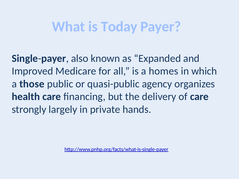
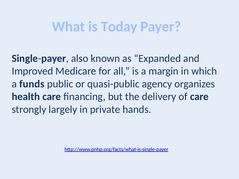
homes: homes -> margin (164, 71)
those: those -> funds (32, 84)
